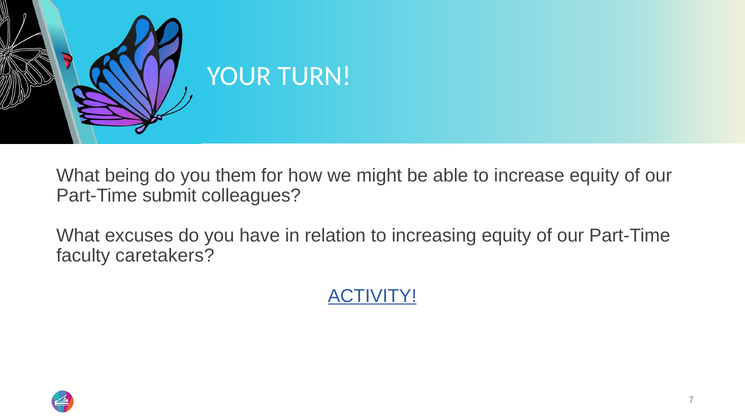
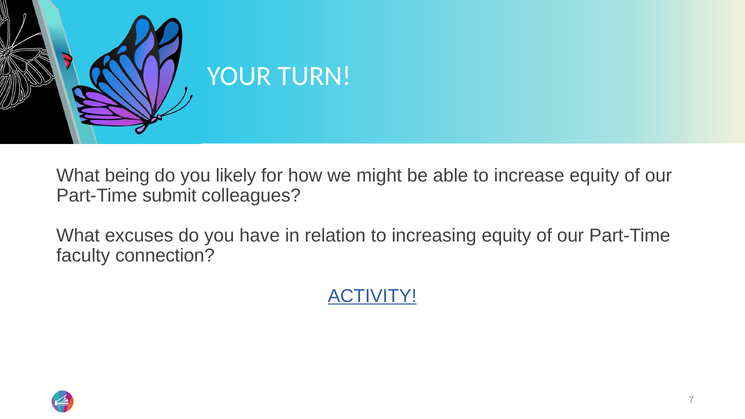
them: them -> likely (236, 175)
caretakers: caretakers -> connection (165, 256)
